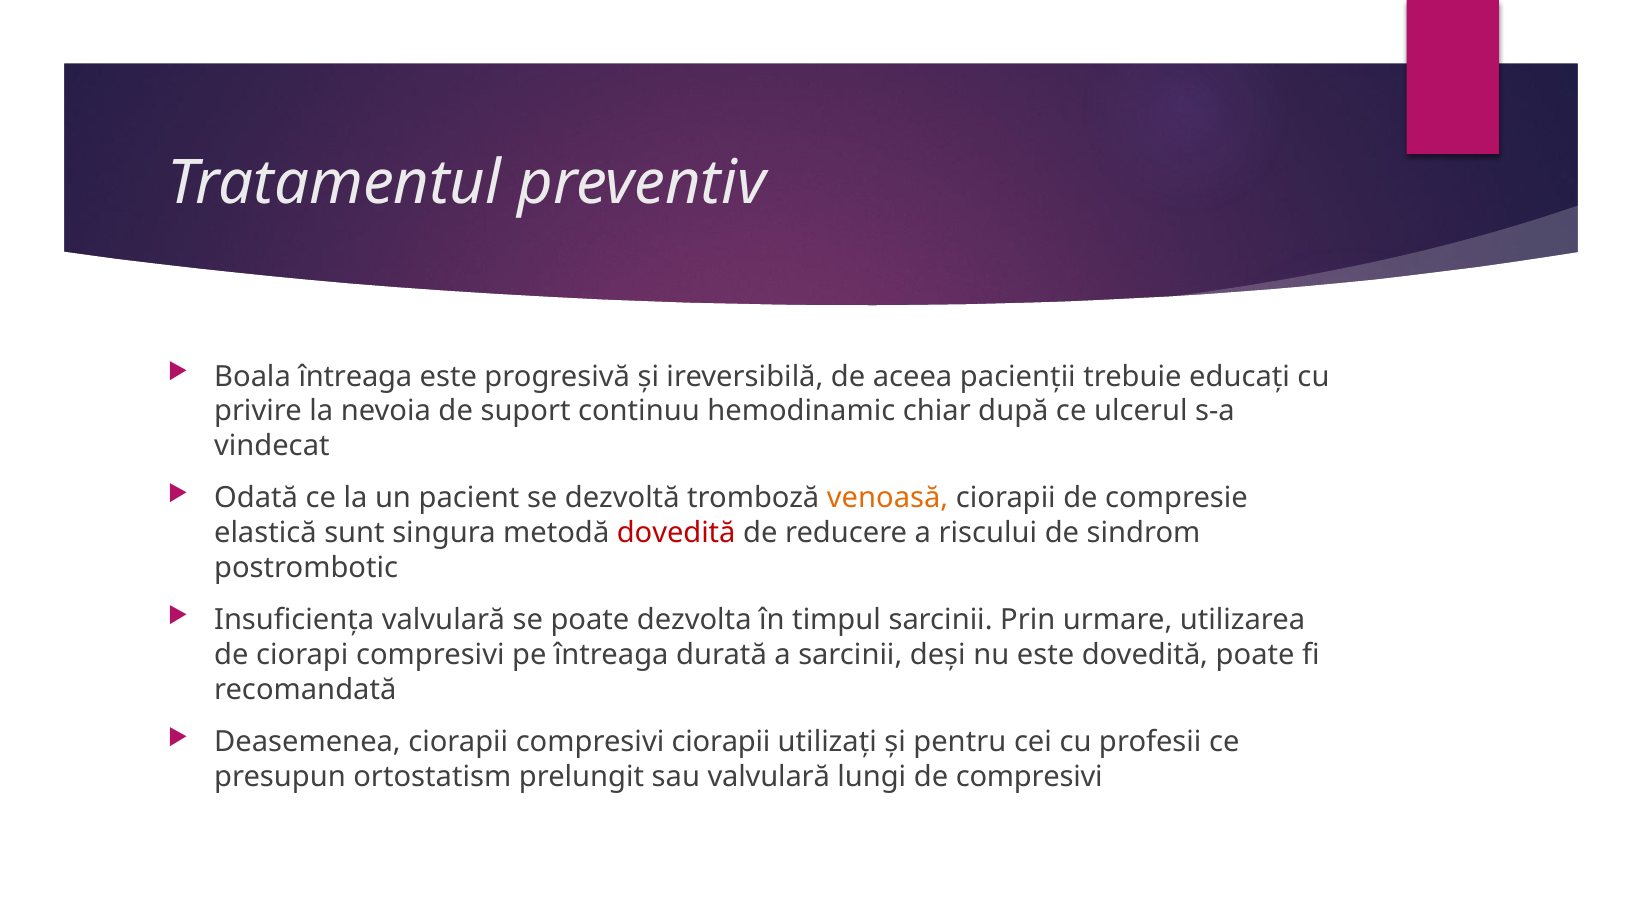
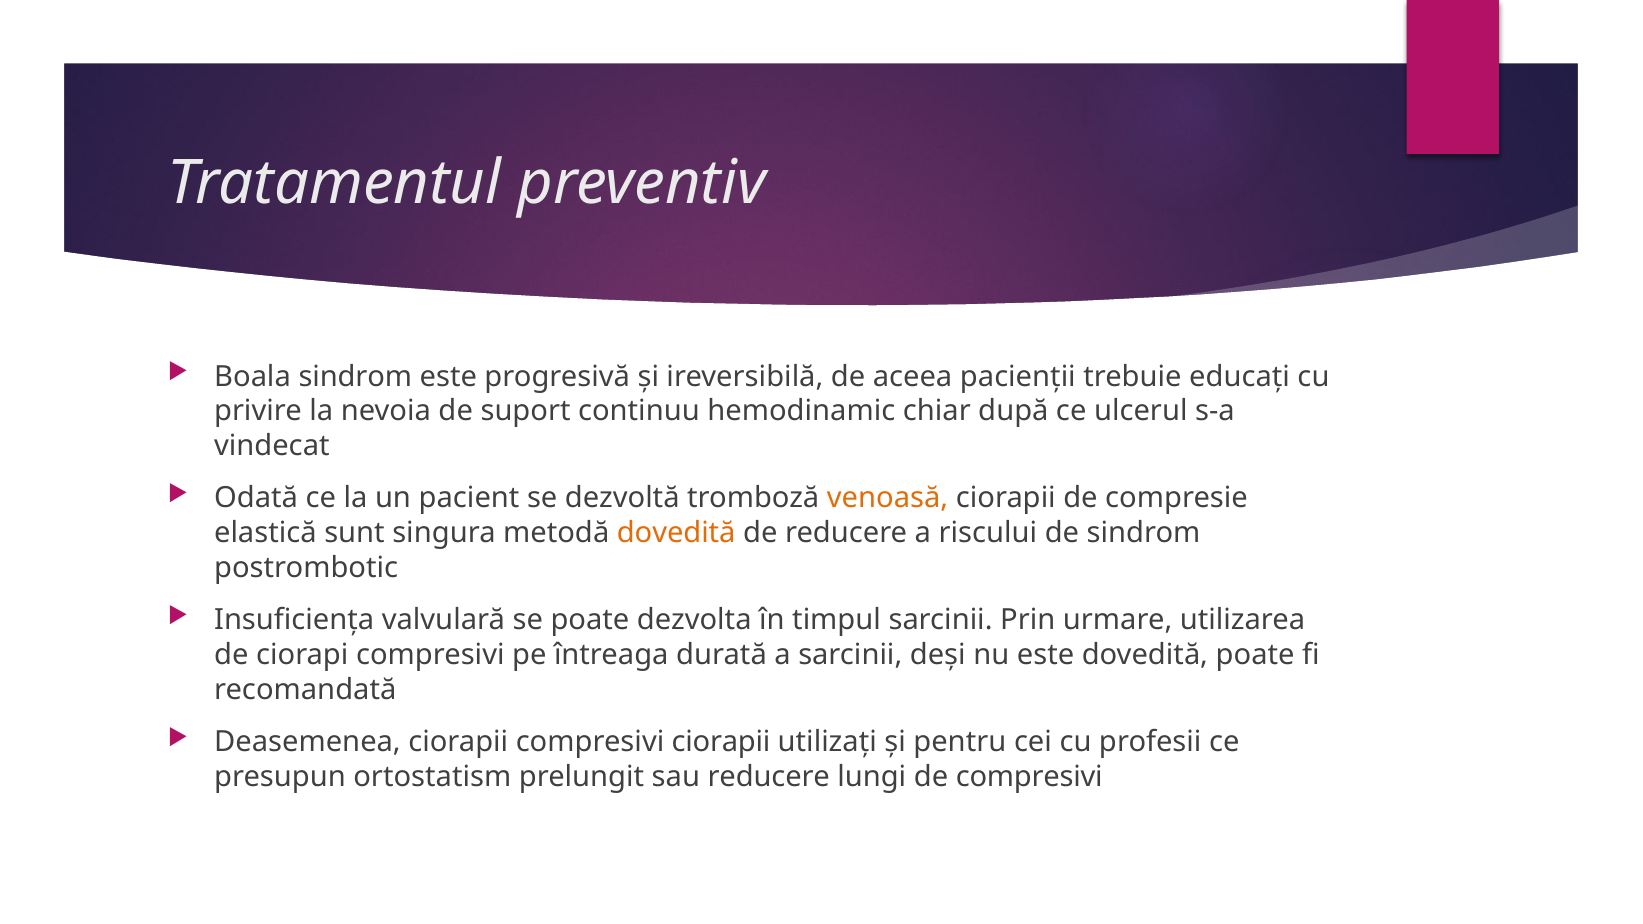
Boala întreaga: întreaga -> sindrom (355, 377)
dovedită colour: red -> orange (676, 533)
sau valvulară: valvulară -> reducere (769, 777)
